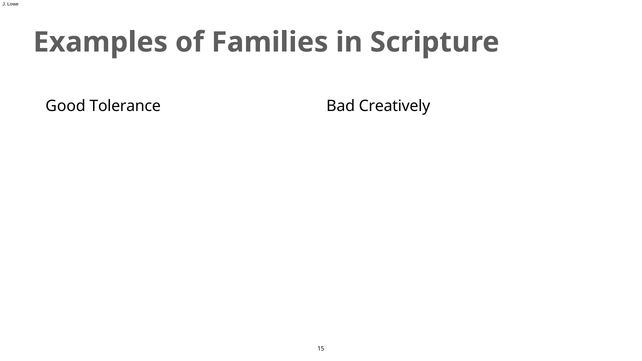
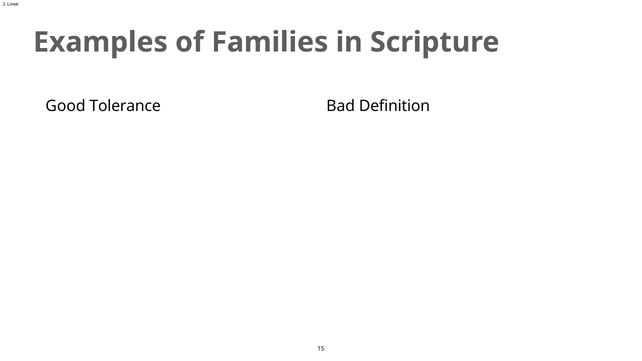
Creatively: Creatively -> Definition (395, 106)
